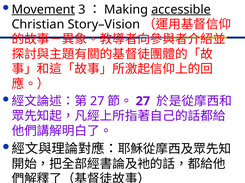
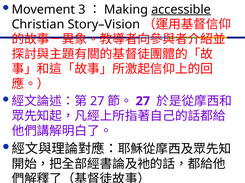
Movement underline: present -> none (43, 10)
